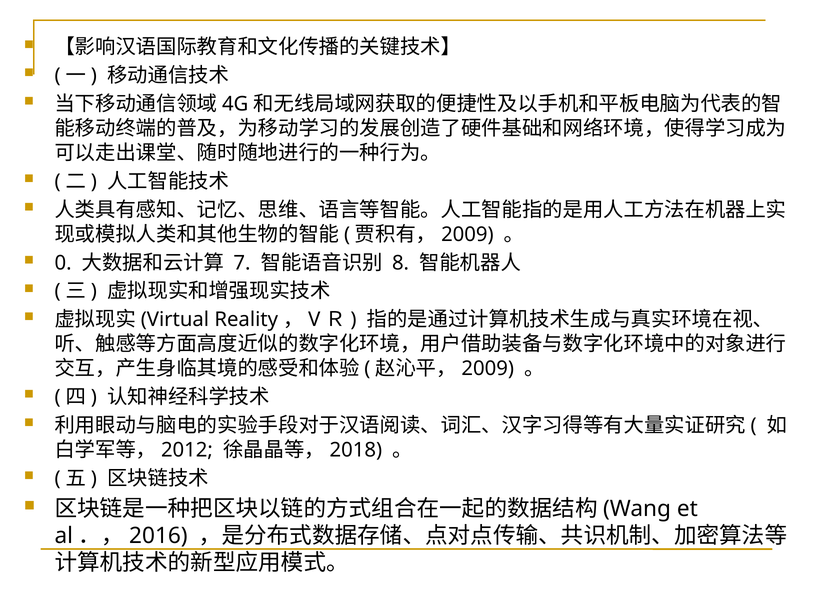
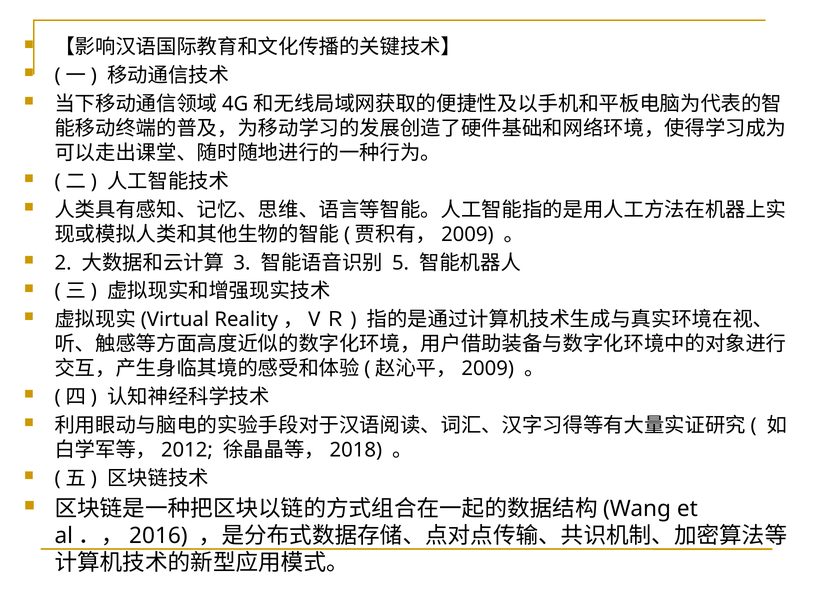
0: 0 -> 2 (63, 263)
7: 7 -> 3 (242, 263)
8: 8 -> 5 (401, 263)
